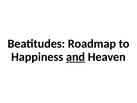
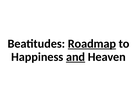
Roadmap underline: none -> present (92, 44)
